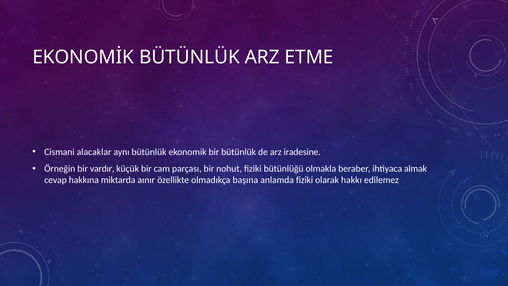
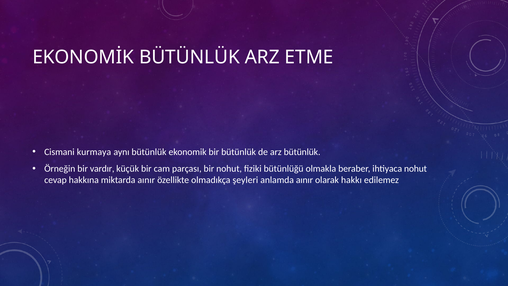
alacaklar: alacaklar -> kurmaya (94, 152)
arz iradesine: iradesine -> bütünlük (302, 152)
ihtiyaca almak: almak -> nohut (415, 169)
başına: başına -> şeyleri (245, 180)
anlamda fiziki: fiziki -> aınır (304, 180)
